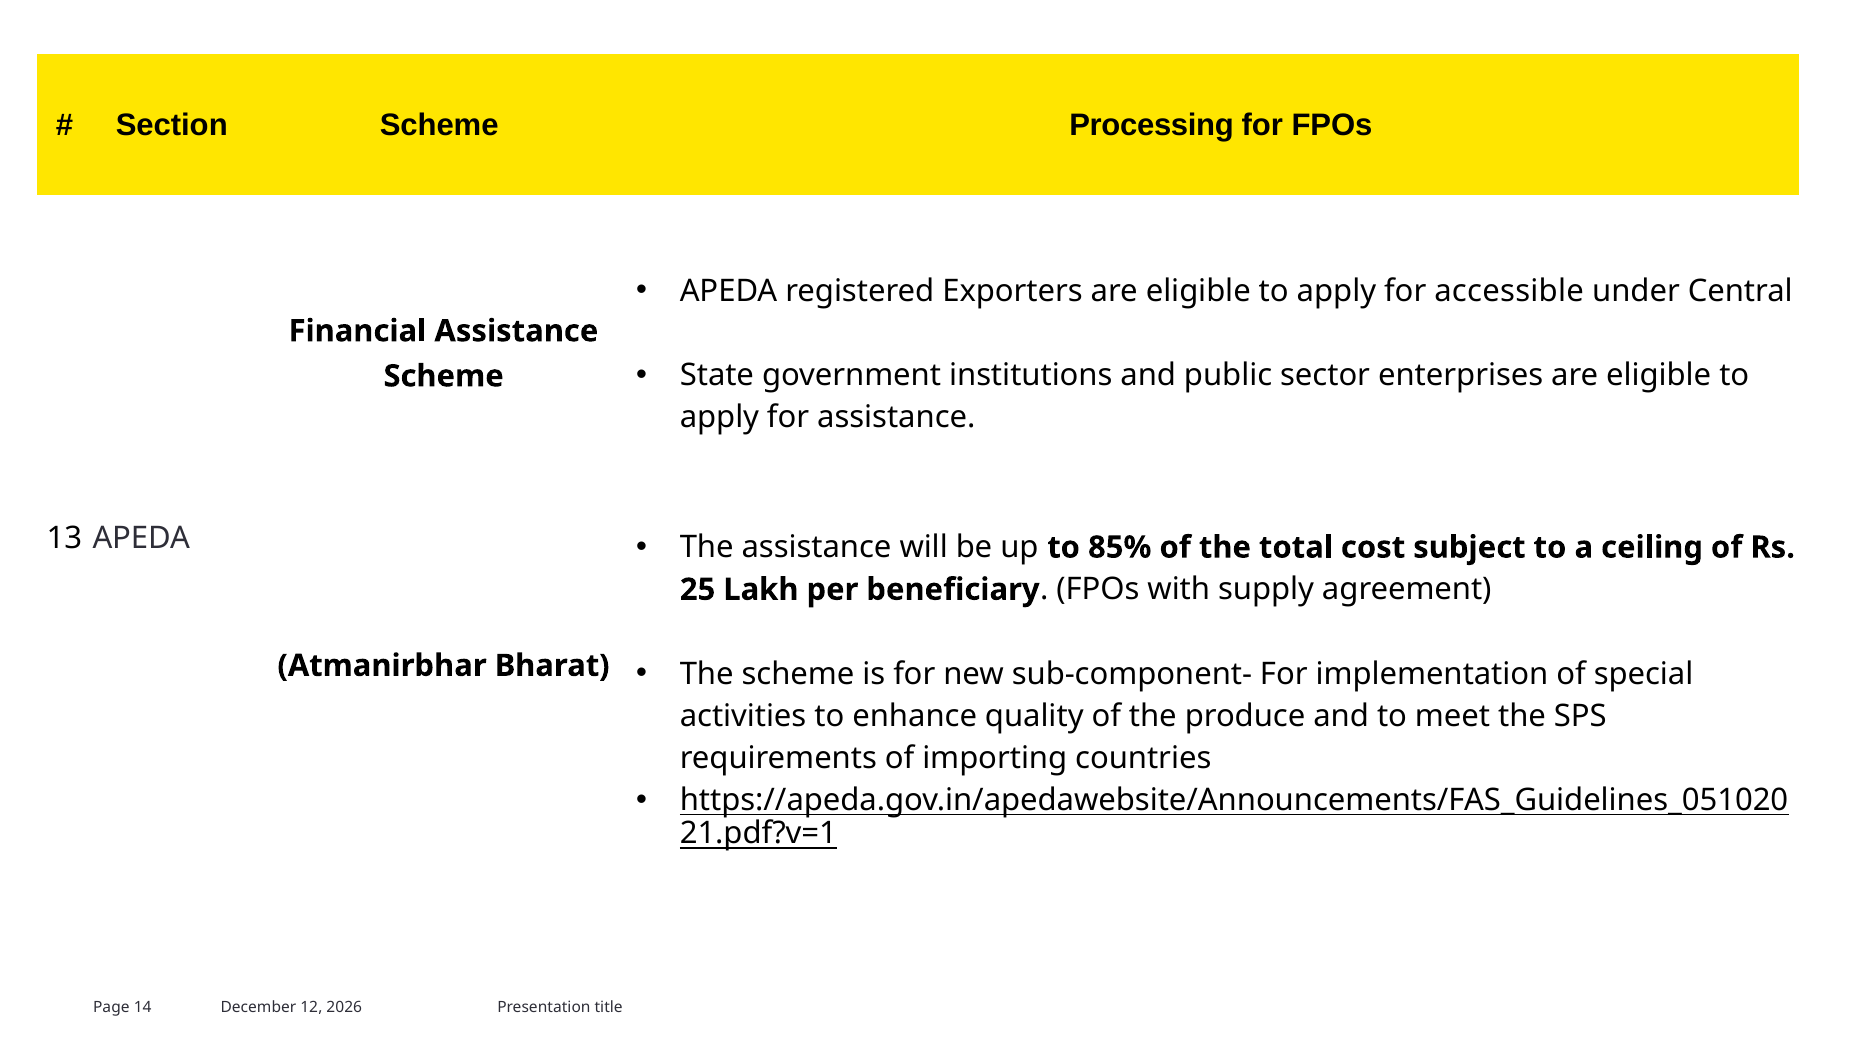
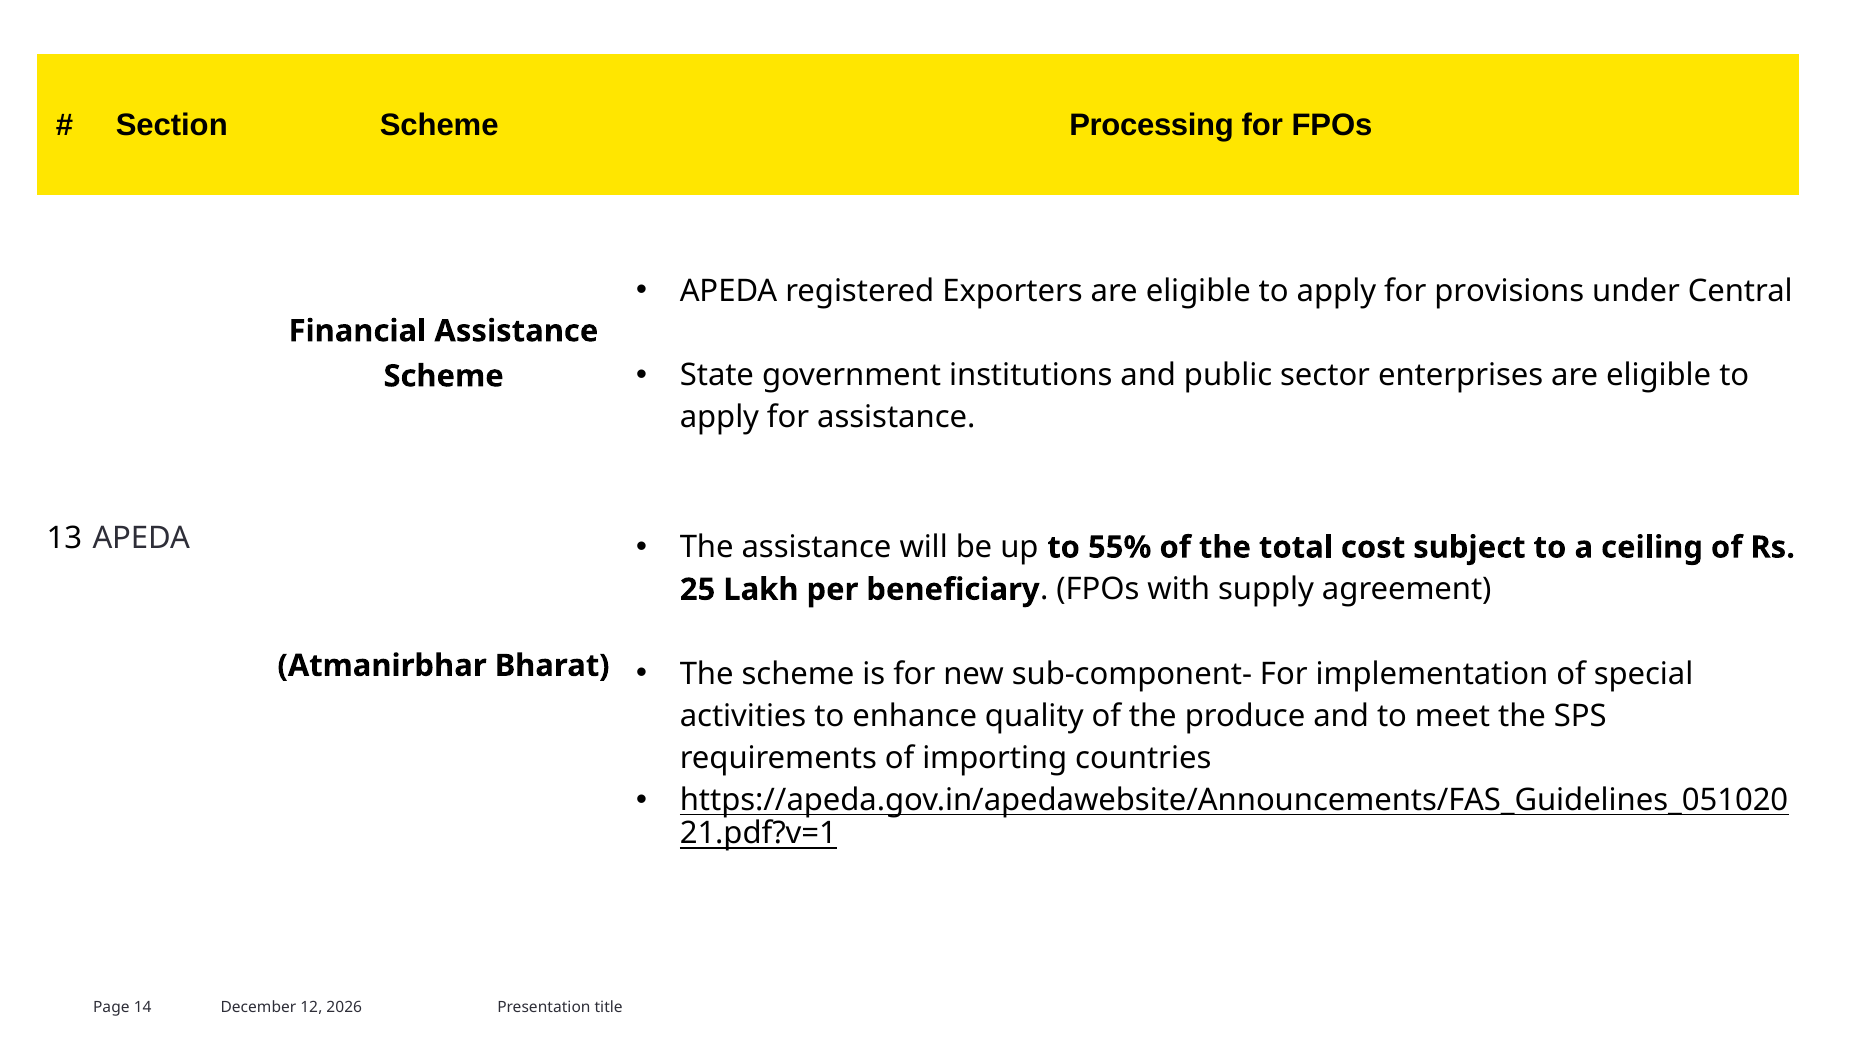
accessible: accessible -> provisions (1509, 291)
85%: 85% -> 55% (1120, 547)
